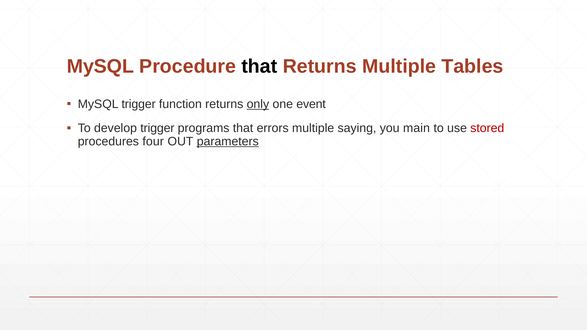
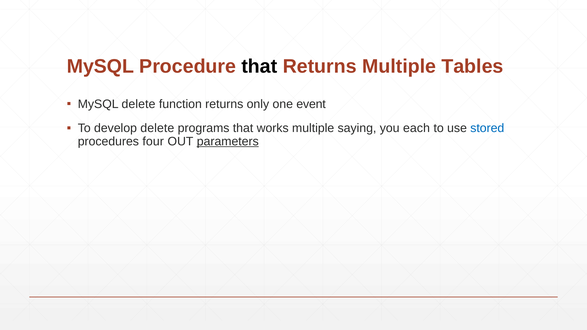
MySQL trigger: trigger -> delete (138, 104)
only underline: present -> none (258, 104)
develop trigger: trigger -> delete (157, 128)
errors: errors -> works (273, 128)
main: main -> each (416, 128)
stored colour: red -> blue (487, 128)
